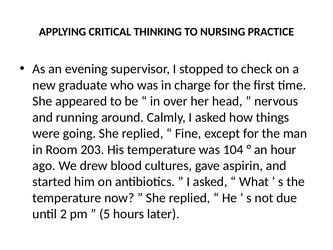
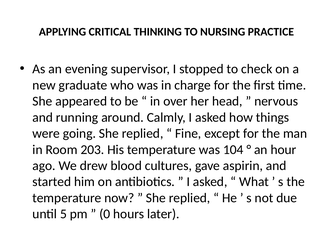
2: 2 -> 5 (63, 214)
5: 5 -> 0 (105, 214)
